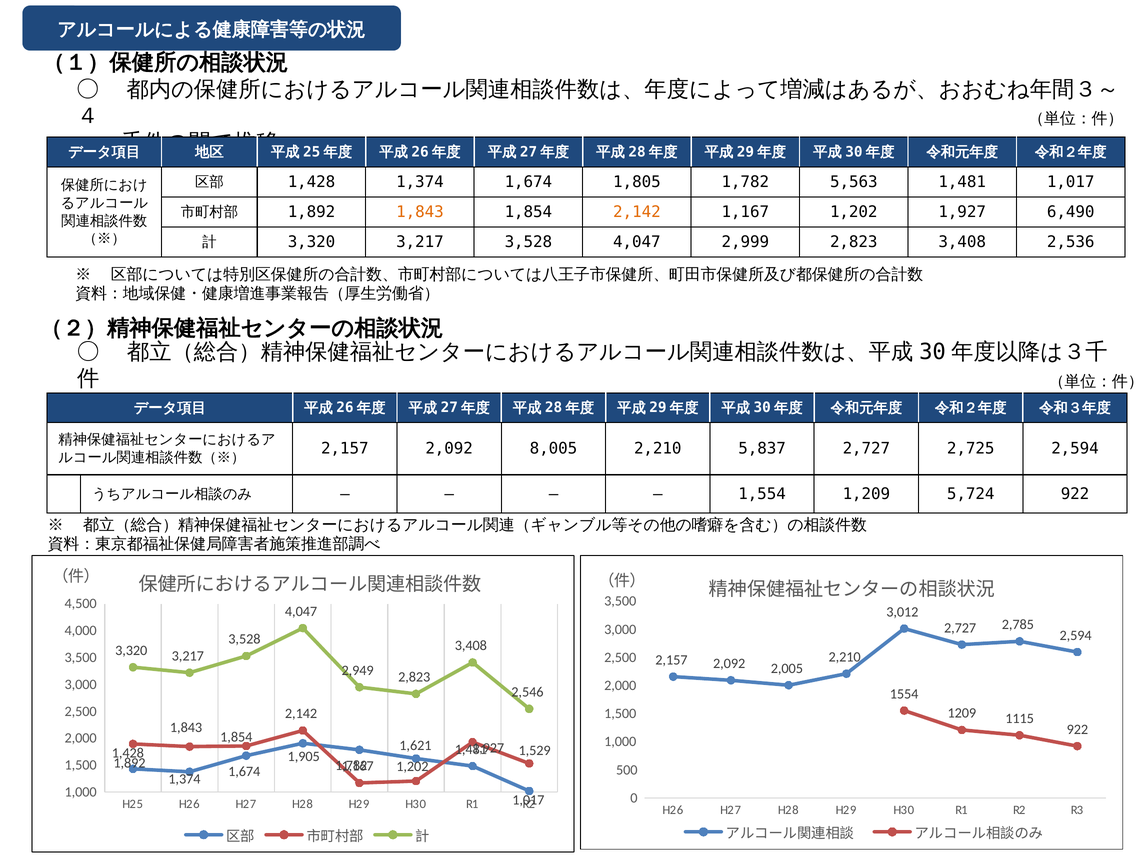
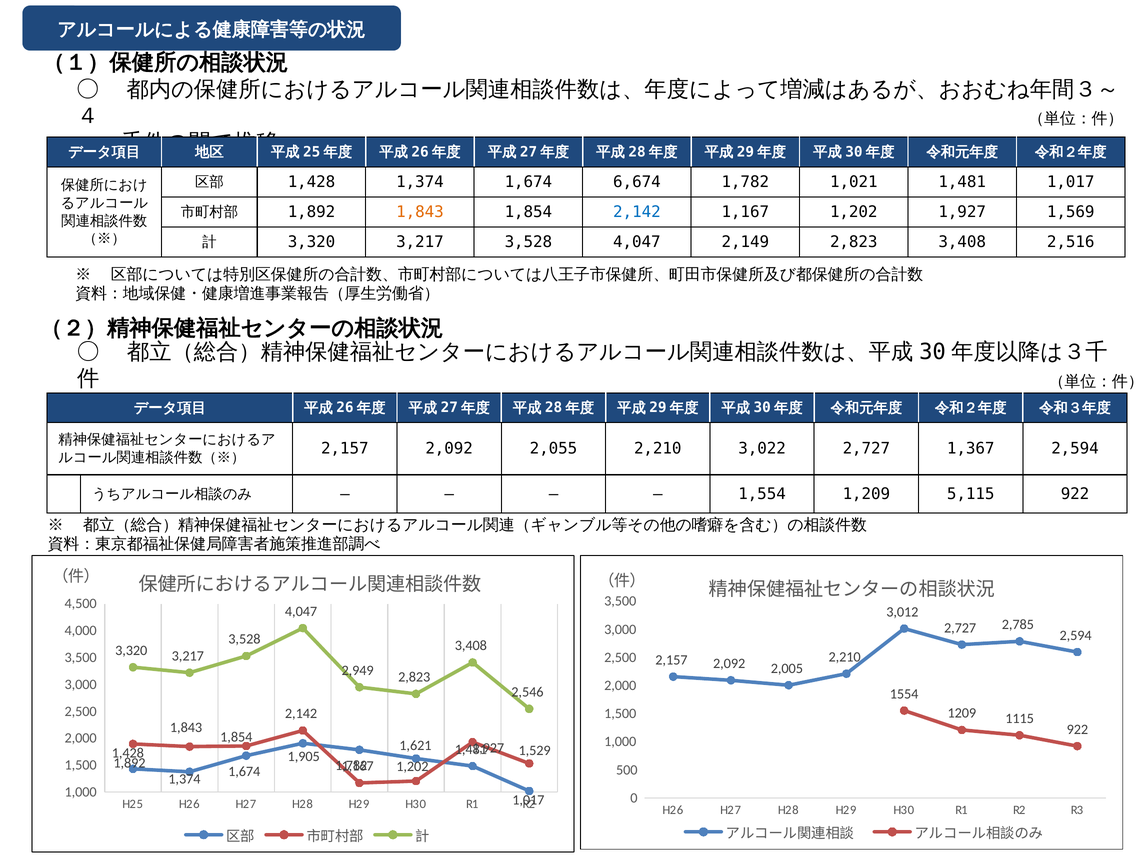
1,805: 1,805 -> 6,674 (637, 182)
5,563: 5,563 -> 1,021 (854, 182)
2,142 colour: orange -> blue (637, 212)
6,490: 6,490 -> 1,569 (1071, 212)
2,999: 2,999 -> 2,149 (745, 242)
2,536: 2,536 -> 2,516 (1071, 242)
8,005: 8,005 -> 2,055 (554, 449)
5,837: 5,837 -> 3,022 (762, 449)
2,725: 2,725 -> 1,367 (971, 449)
5,724: 5,724 -> 5,115 (971, 494)
